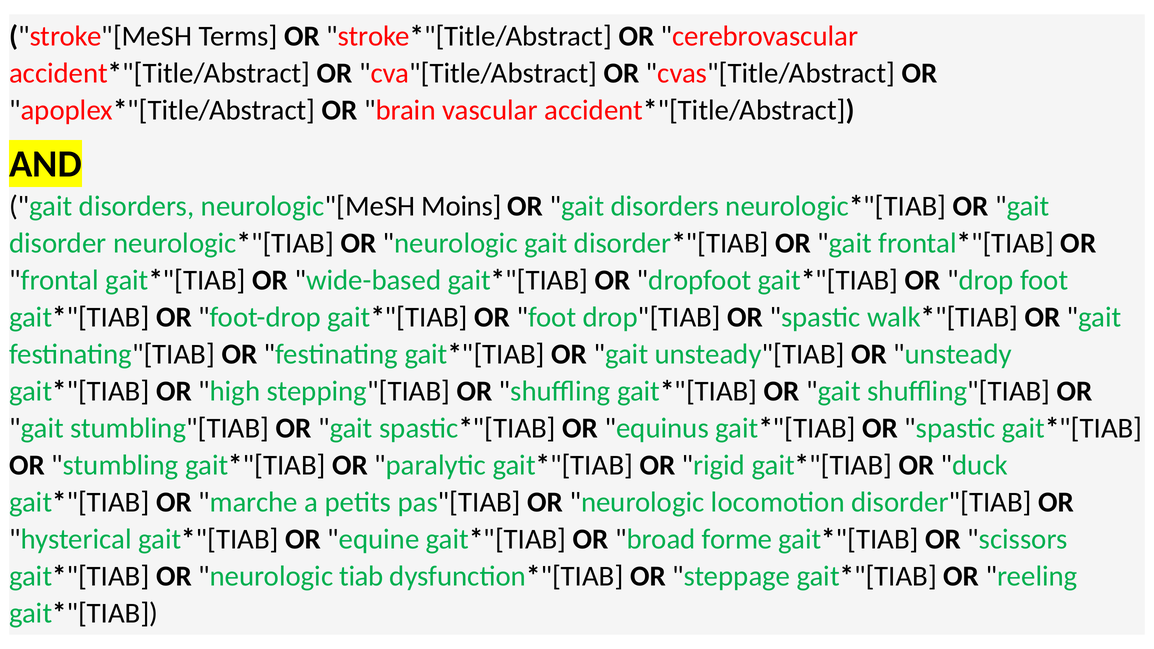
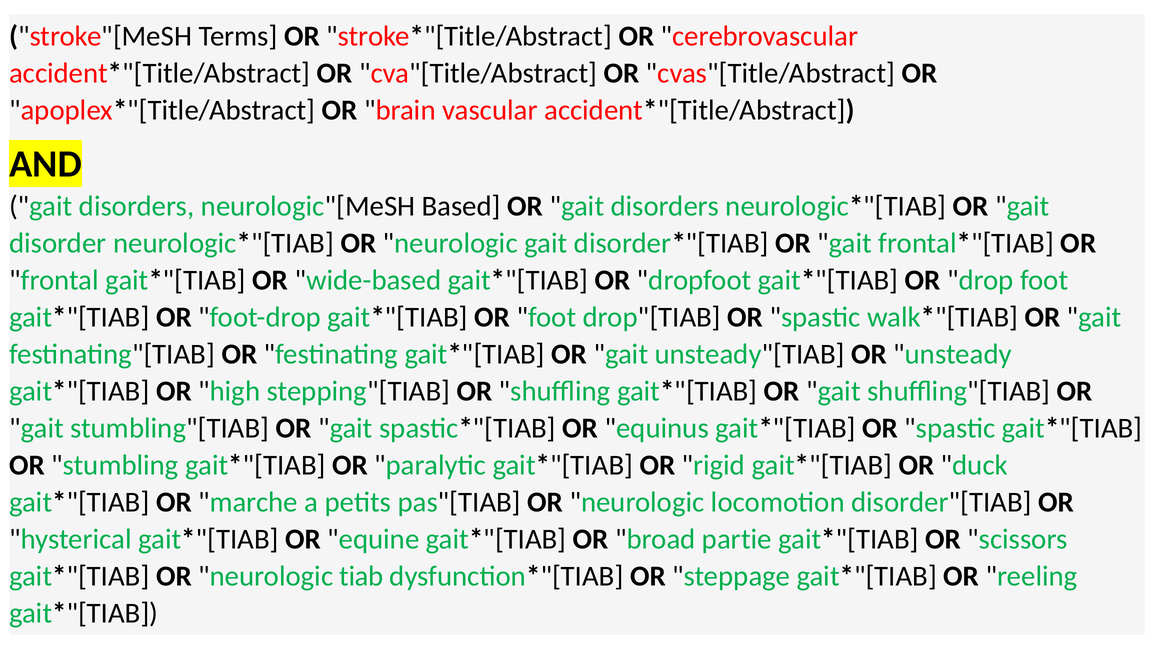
Moins: Moins -> Based (461, 206)
forme: forme -> partie (737, 539)
